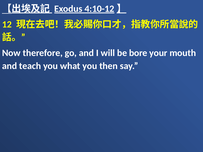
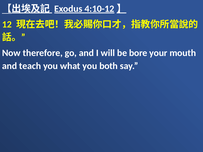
then: then -> both (109, 66)
